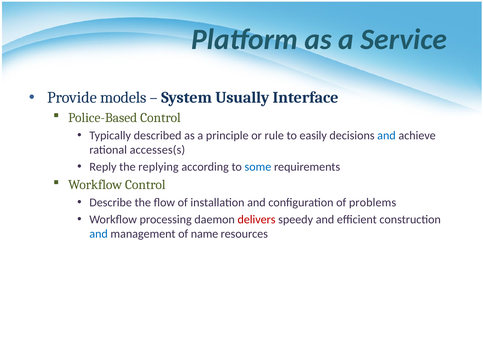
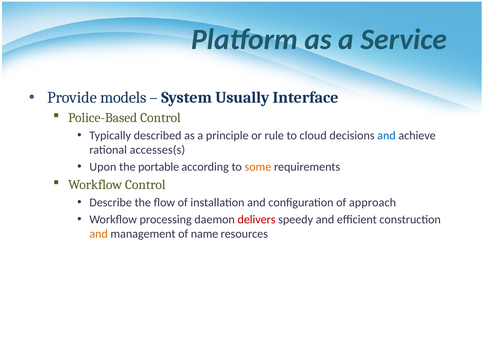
easily: easily -> cloud (313, 136)
Reply: Reply -> Upon (103, 167)
replying: replying -> portable (159, 167)
some colour: blue -> orange (258, 167)
problems: problems -> approach (373, 203)
and colour: blue -> orange (99, 234)
